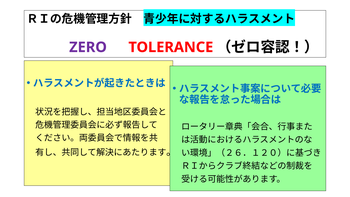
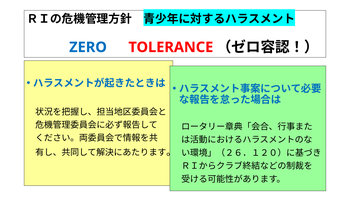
ZERO colour: purple -> blue (88, 47)
